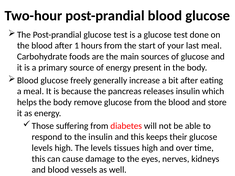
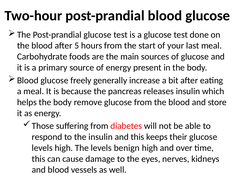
1: 1 -> 5 (77, 46)
tissues: tissues -> benign (127, 148)
